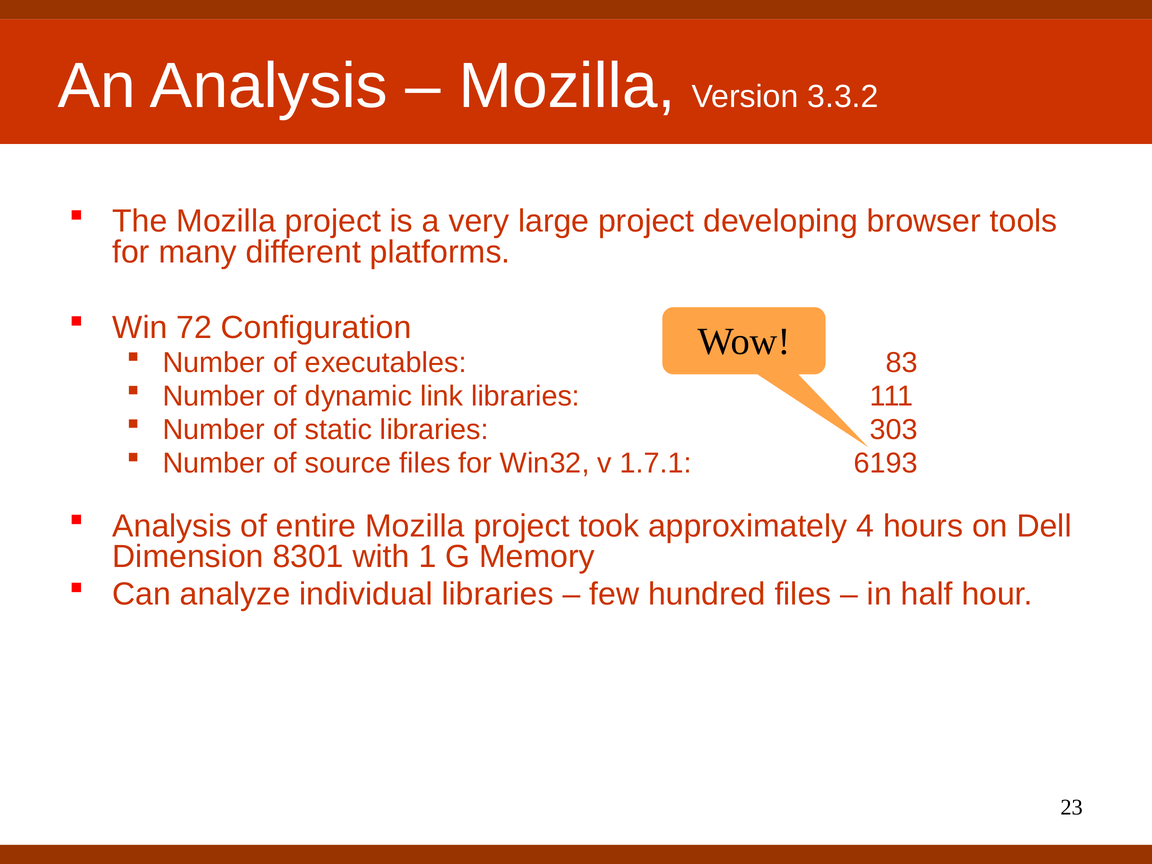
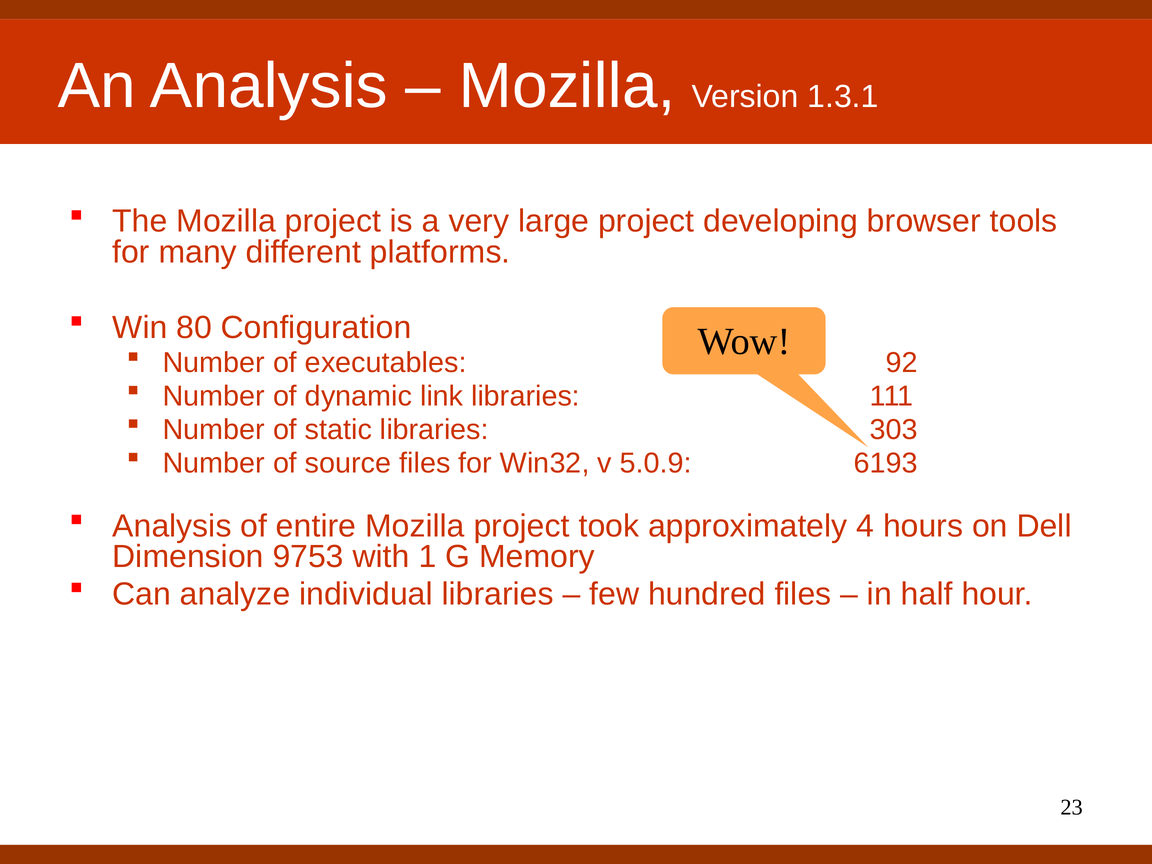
3.3.2: 3.3.2 -> 1.3.1 (843, 97)
72: 72 -> 80 (194, 328)
83: 83 -> 92 (902, 363)
1.7.1: 1.7.1 -> 5.0.9 (656, 463)
8301: 8301 -> 9753 (308, 557)
